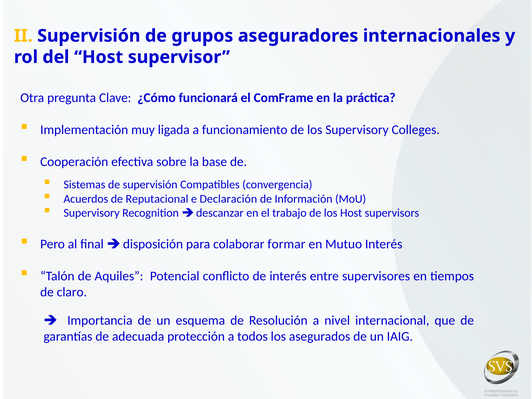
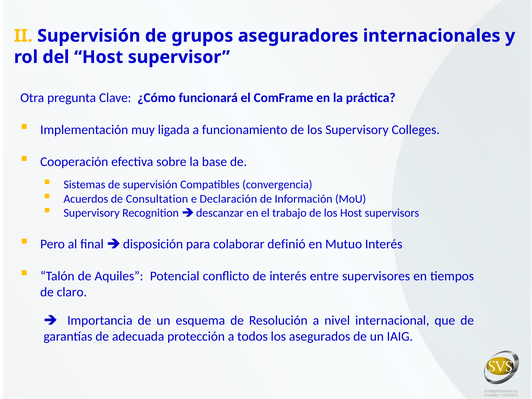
Reputacional: Reputacional -> Consultation (157, 199)
formar: formar -> definió (286, 244)
